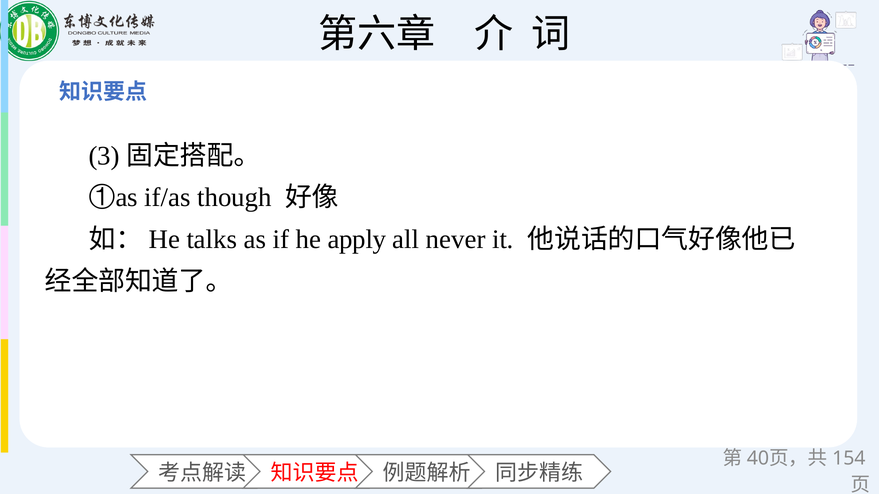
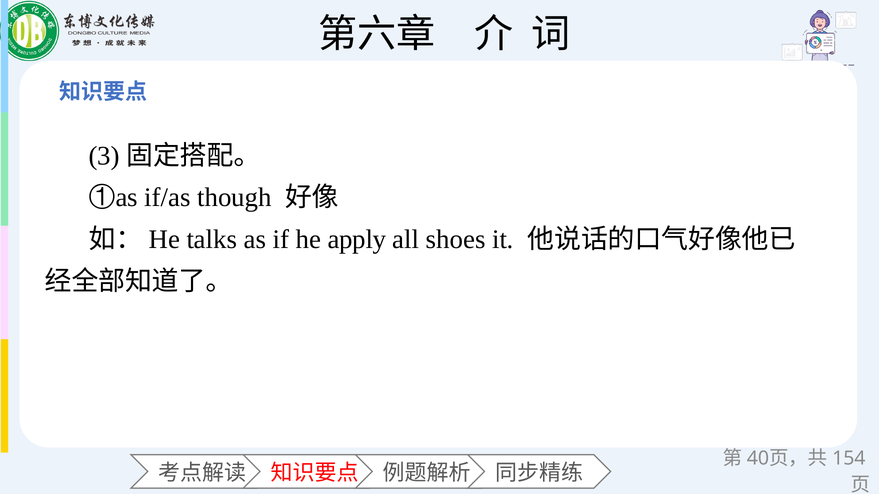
never: never -> shoes (456, 240)
